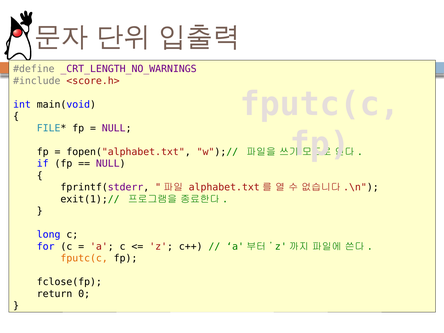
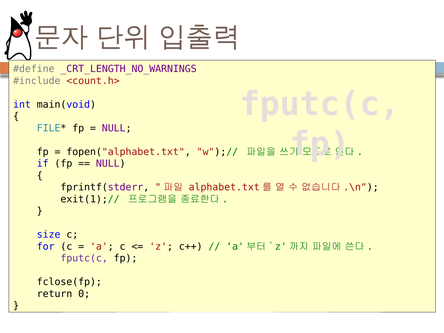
<score.h>: <score.h> -> <count.h> (93, 81)
long: long -> size (49, 235)
fputc(c colour: orange -> purple (84, 258)
